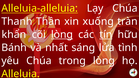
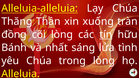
Thanh: Thanh -> Thăng (17, 21)
khẩn: khẩn -> đồng (14, 35)
lòng underline: present -> none (62, 35)
